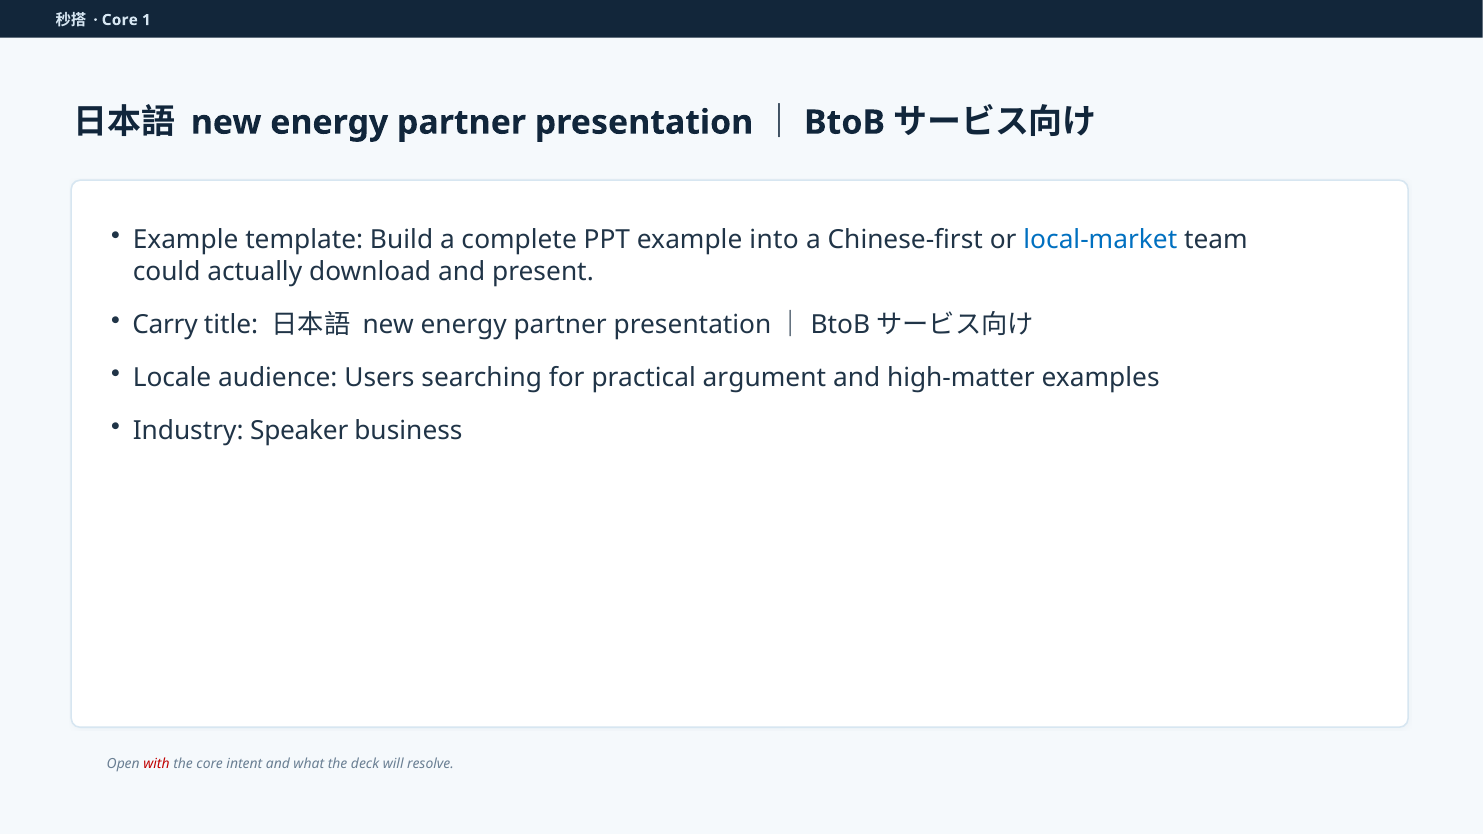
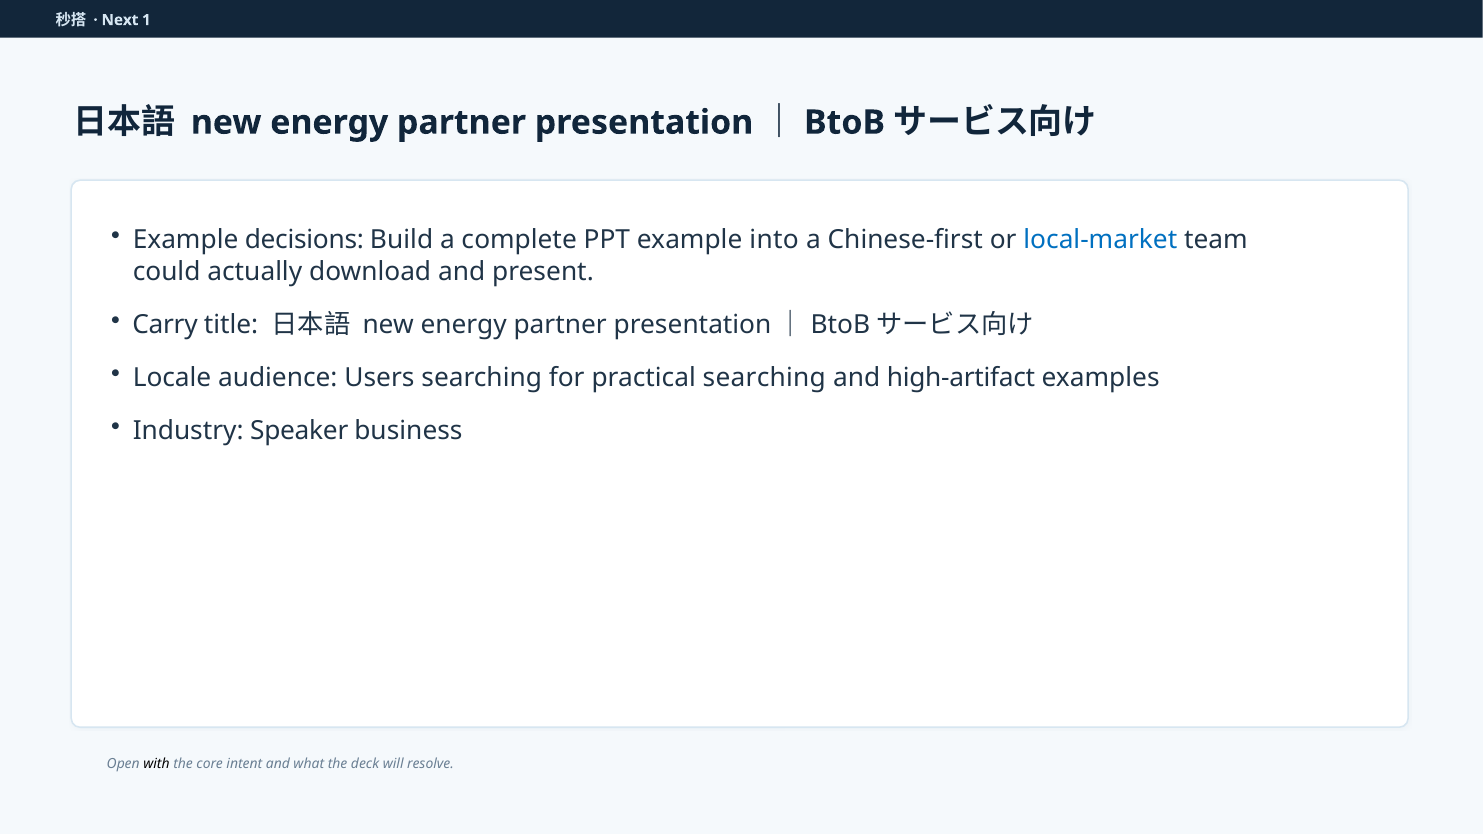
Core: Core -> Next (120, 20)
template: template -> decisions (304, 240)
practical argument: argument -> searching (764, 378)
high-matter: high-matter -> high-artifact (961, 378)
with colour: red -> black (156, 764)
